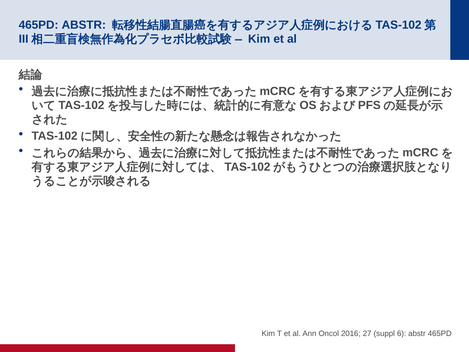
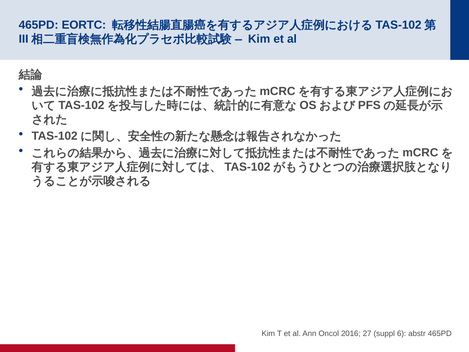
465PD ABSTR: ABSTR -> EORTC (84, 25)
